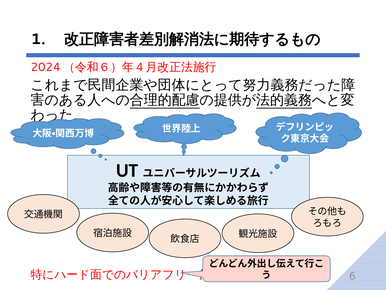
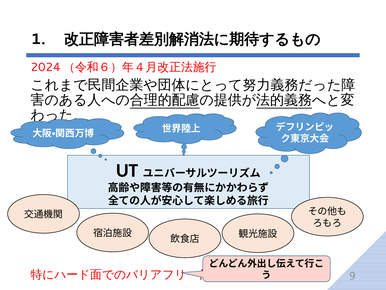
6: 6 -> 9 (352, 276)
